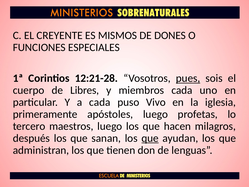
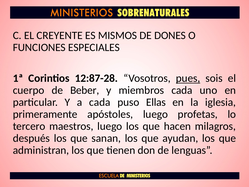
12:21-28: 12:21-28 -> 12:87-28 (96, 78)
Libres: Libres -> Beber (85, 90)
Vivo: Vivo -> Ellas (156, 102)
que underline: present -> none (150, 138)
